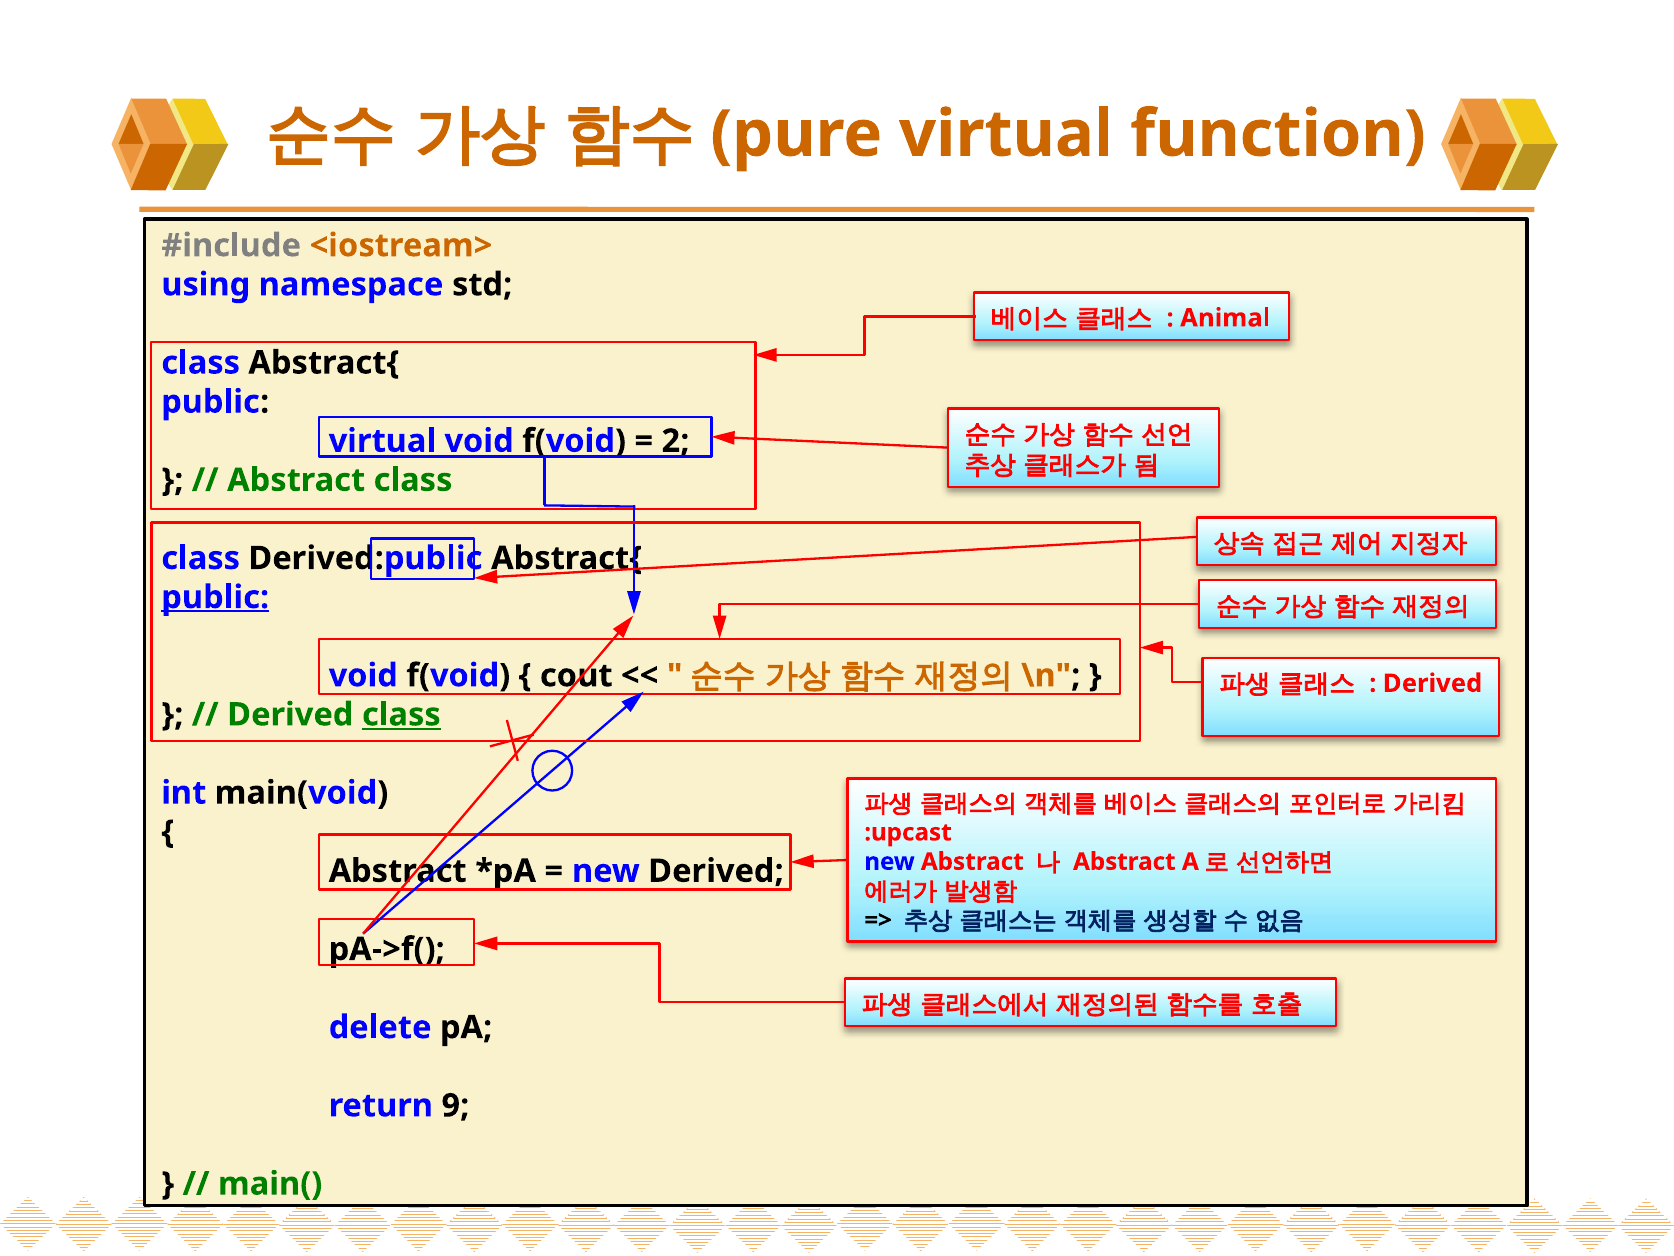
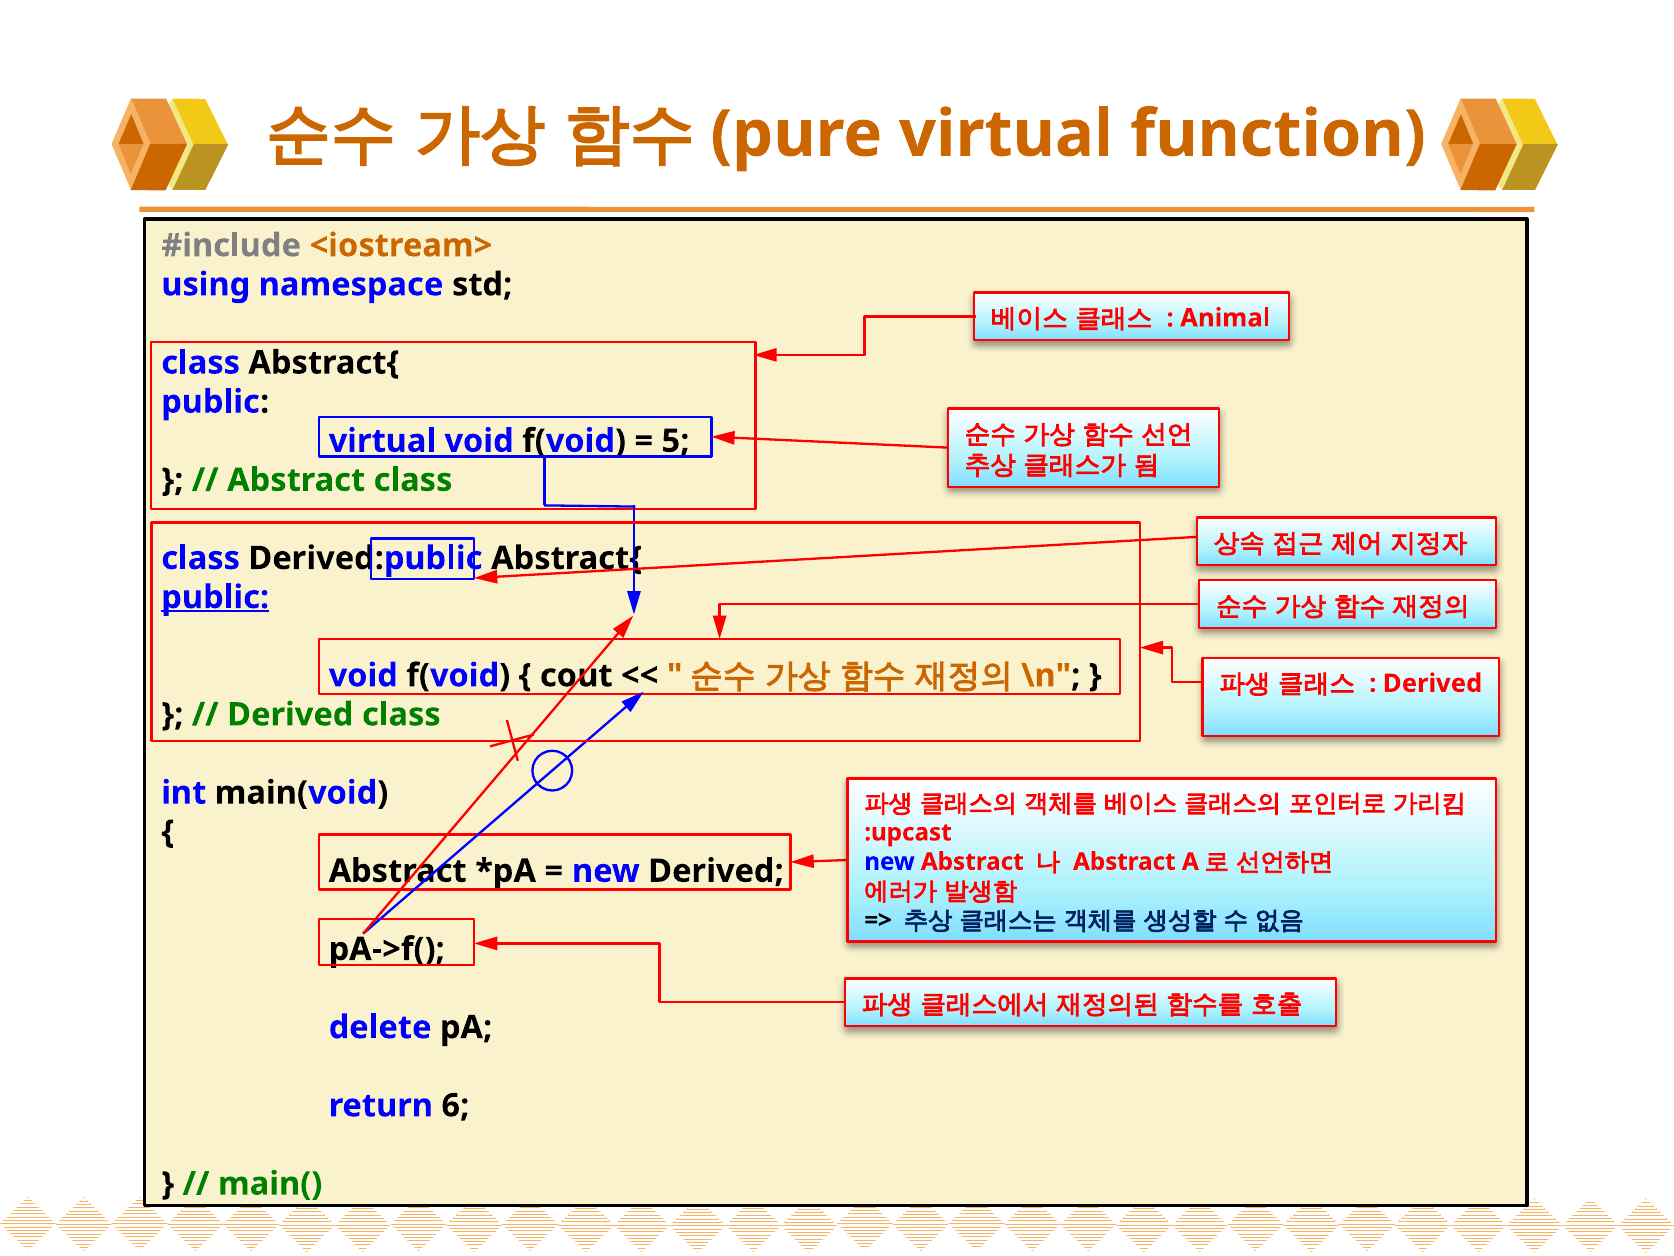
2: 2 -> 5 (676, 441)
class underline: present -> none (401, 714)
9: 9 -> 6 (455, 1105)
